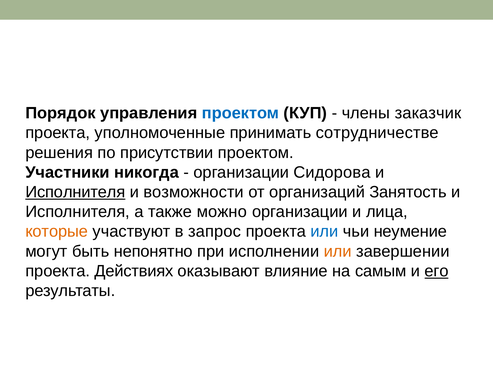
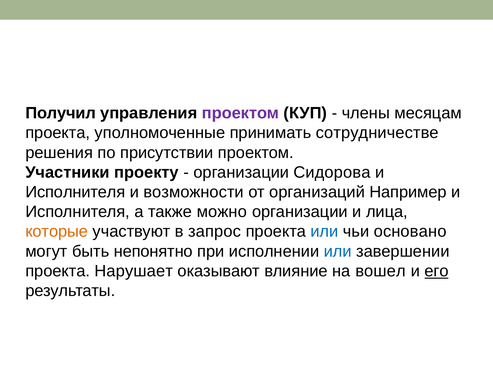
Порядок: Порядок -> Получил (61, 113)
проектом colour: blue -> purple (241, 113)
заказчик: заказчик -> месяцам (428, 113)
никогда: никогда -> проекту (147, 172)
Исполнителя underline: present -> none (75, 192)
Занятость: Занятость -> Например (408, 192)
неумение: неумение -> основано (410, 231)
или colour: orange -> blue (338, 251)
Действиях: Действиях -> Нарушает (134, 271)
самым: самым -> вошел (381, 271)
